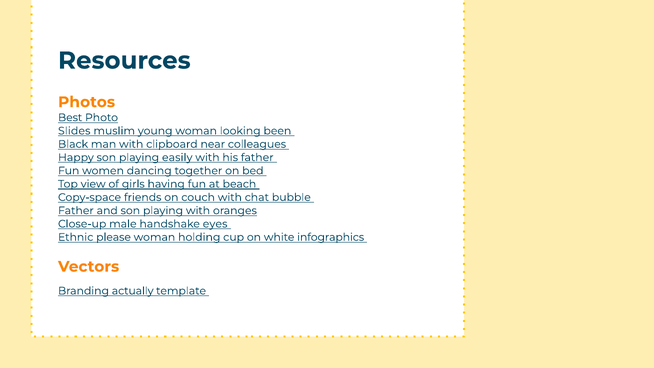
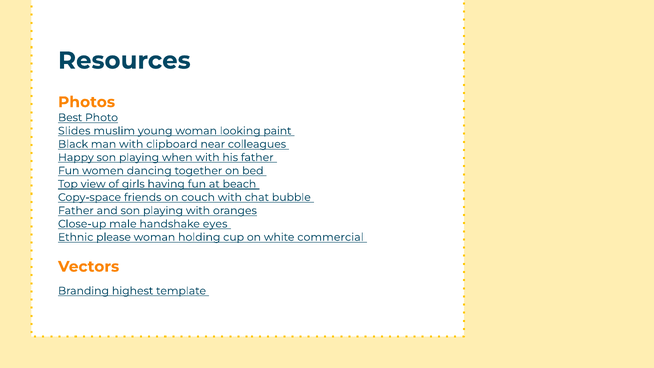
been: been -> paint (277, 131)
easily: easily -> when (177, 157)
infographics: infographics -> commercial (331, 237)
actually: actually -> highest (133, 291)
